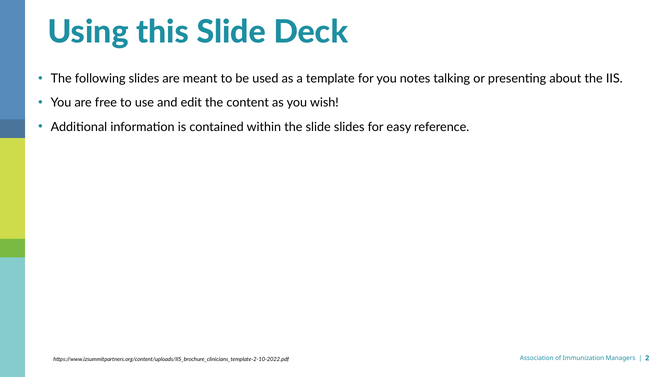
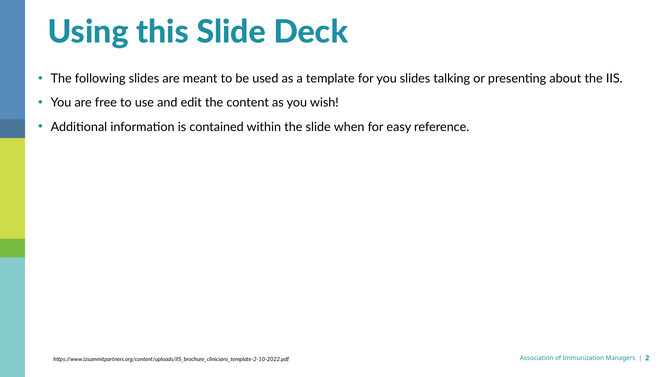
you notes: notes -> slides (415, 79)
slide slides: slides -> when (349, 127)
